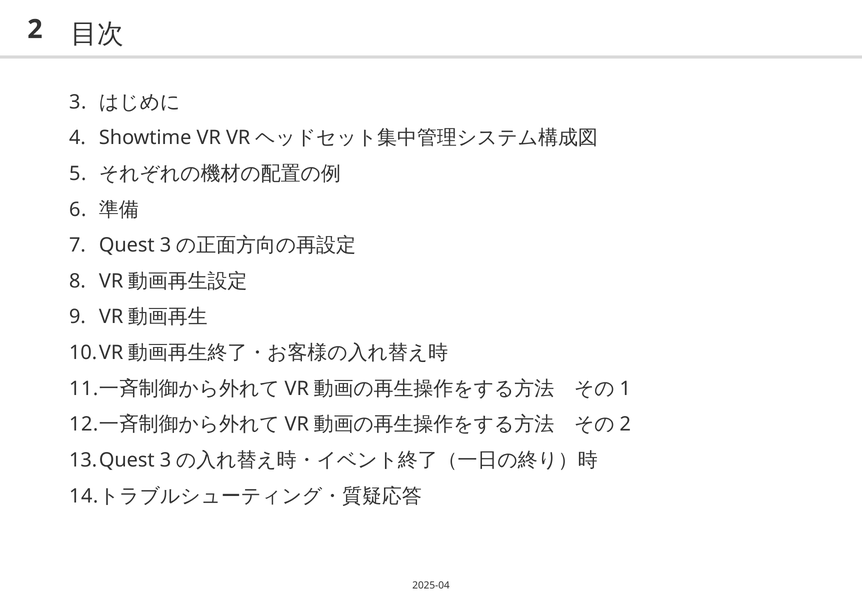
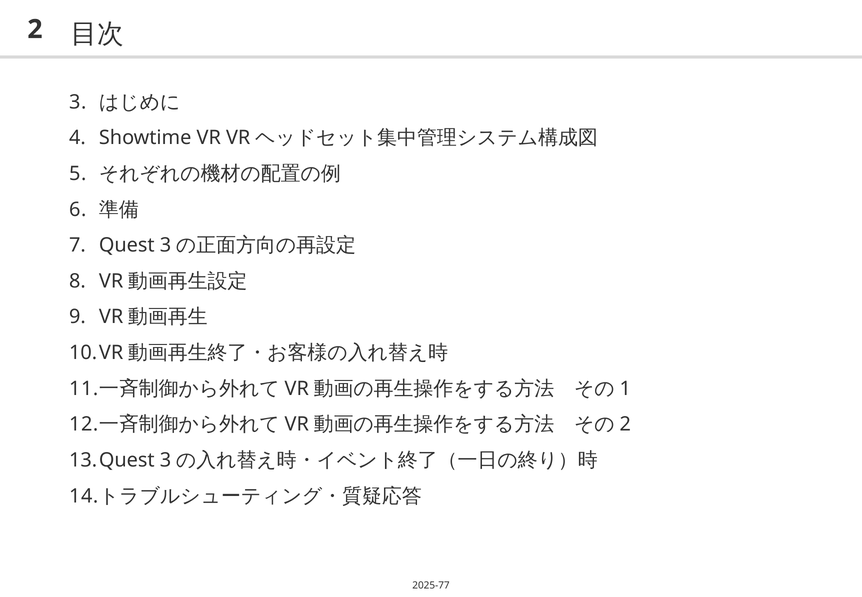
2025-04: 2025-04 -> 2025-77 (431, 585)
